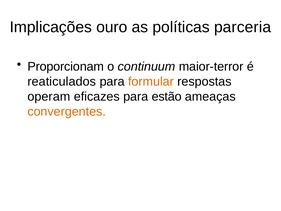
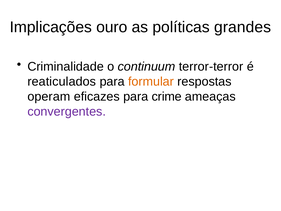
parceria: parceria -> grandes (243, 27)
Proporcionam: Proporcionam -> Criminalidade (66, 66)
maior-terror: maior-terror -> terror-terror (211, 66)
estão: estão -> crime (167, 96)
convergentes colour: orange -> purple (67, 111)
